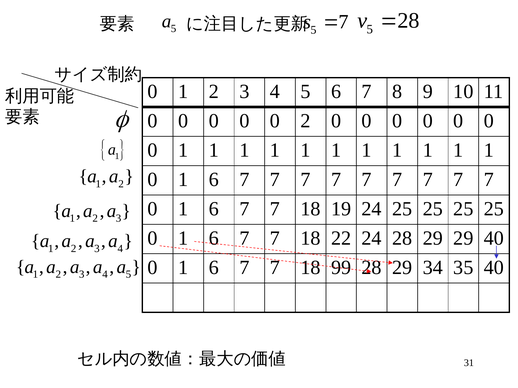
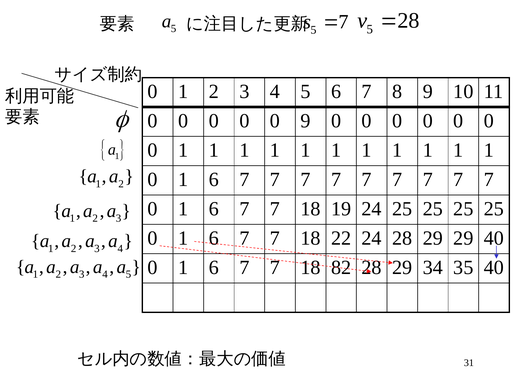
0 2: 2 -> 9 (306, 121)
99: 99 -> 82 (341, 268)
